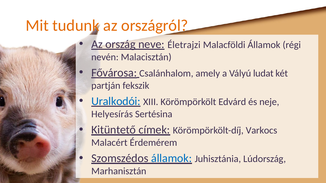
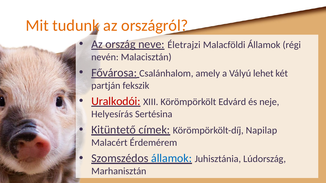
ludat: ludat -> lehet (263, 73)
Uralkodói colour: blue -> red (116, 101)
Varkocs: Varkocs -> Napilap (261, 131)
